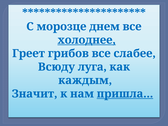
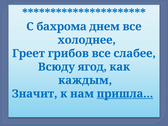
морозце: морозце -> бахрома (62, 27)
холоднее underline: present -> none (87, 40)
луга: луга -> ягод (92, 67)
